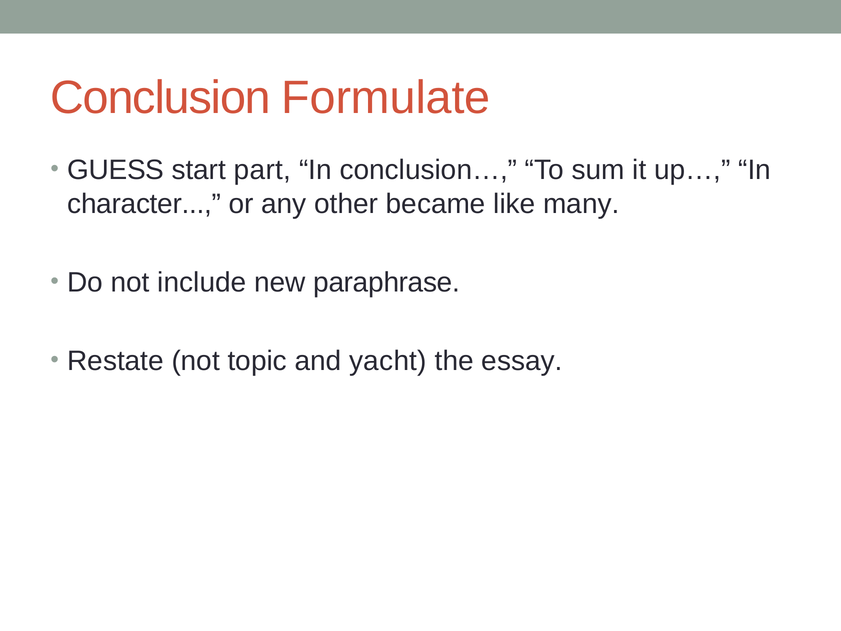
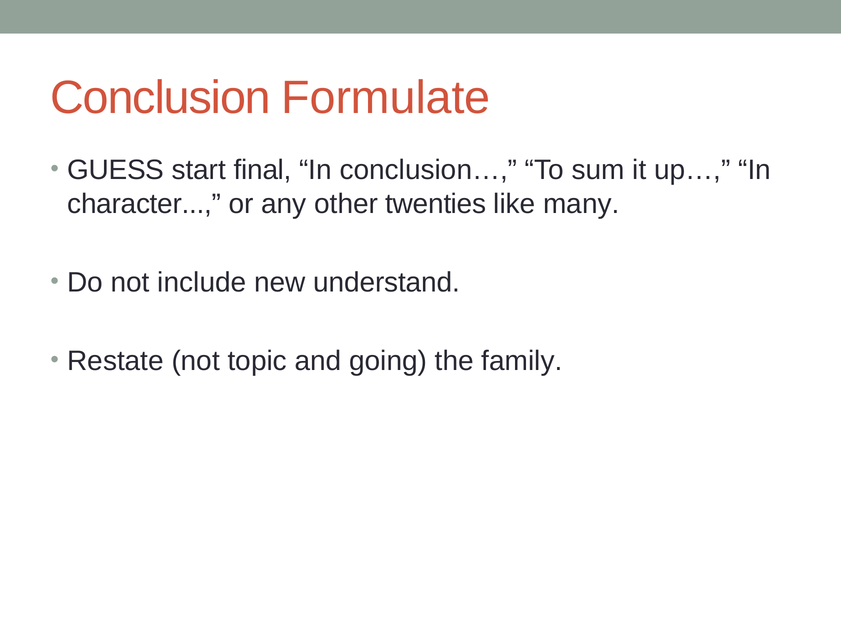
part: part -> final (263, 170)
became: became -> twenties (436, 204)
paraphrase: paraphrase -> understand (387, 282)
yacht: yacht -> going (388, 361)
essay: essay -> family (522, 361)
